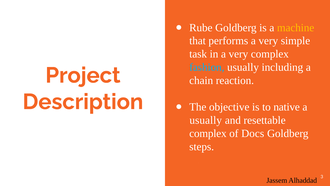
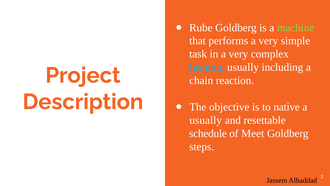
machine colour: yellow -> light green (296, 28)
complex: complex -> schedule (208, 133)
Docs: Docs -> Meet (253, 133)
